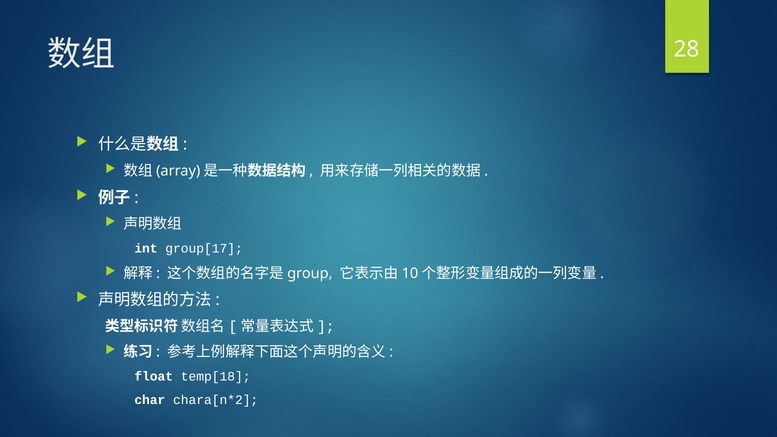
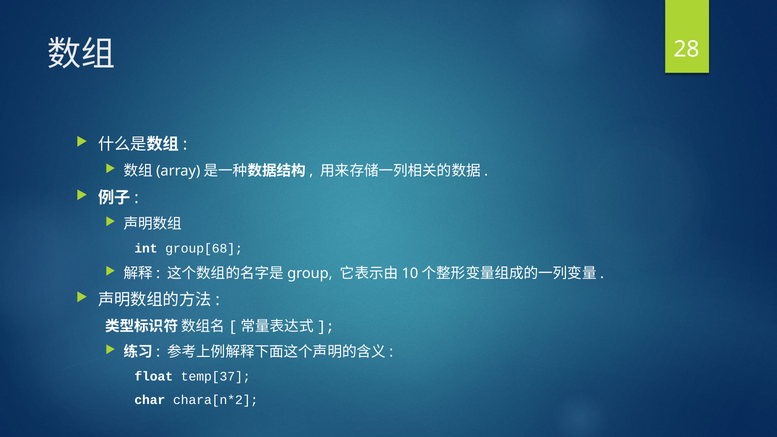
group[17: group[17 -> group[68 (204, 249)
temp[18: temp[18 -> temp[37 (216, 377)
